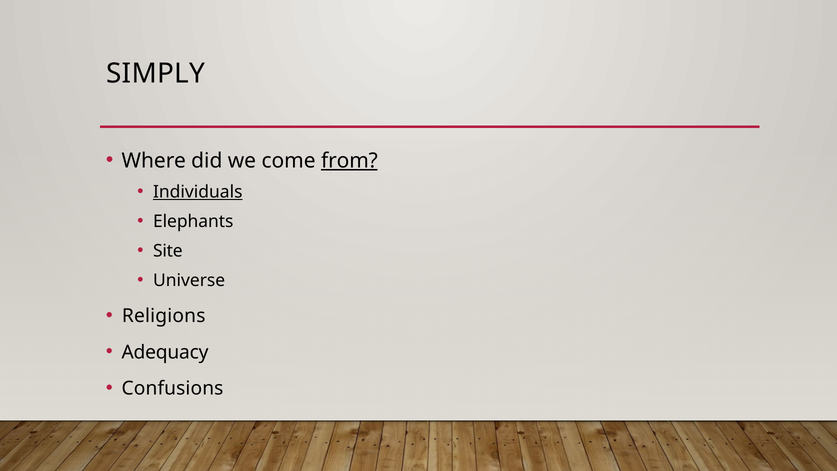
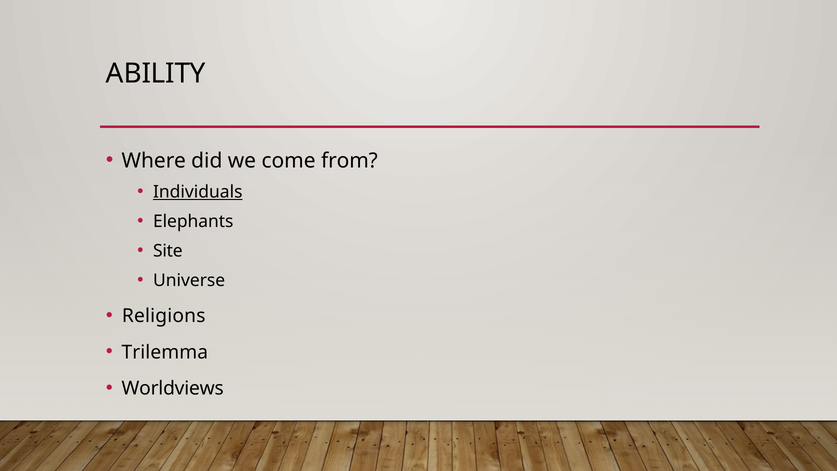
SIMPLY: SIMPLY -> ABILITY (156, 73)
from underline: present -> none (349, 161)
Adequacy: Adequacy -> Trilemma (165, 352)
Confusions: Confusions -> Worldviews (173, 388)
